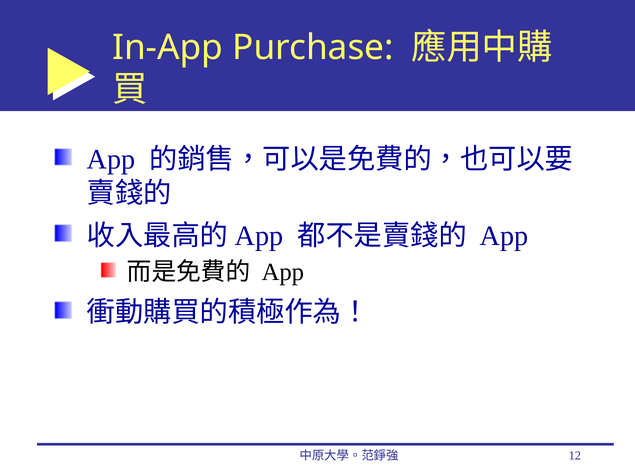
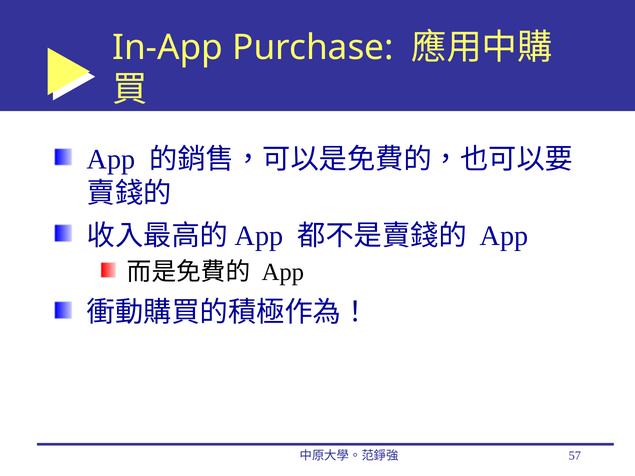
12: 12 -> 57 (575, 456)
